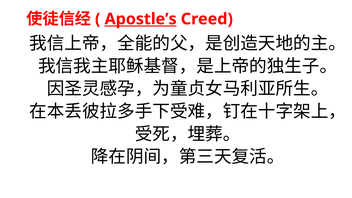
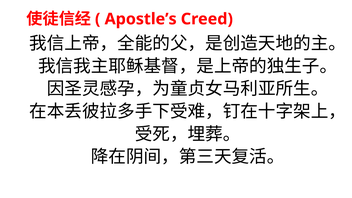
Apostle’s underline: present -> none (141, 19)
